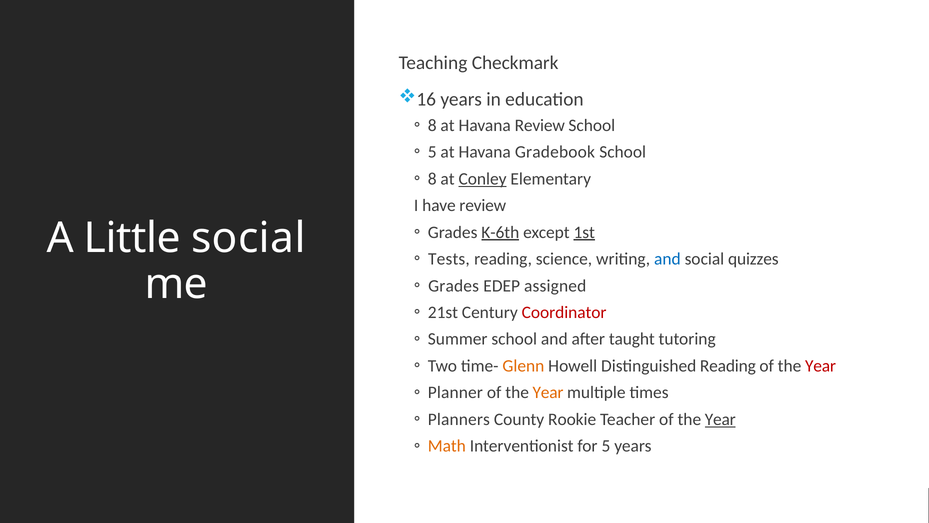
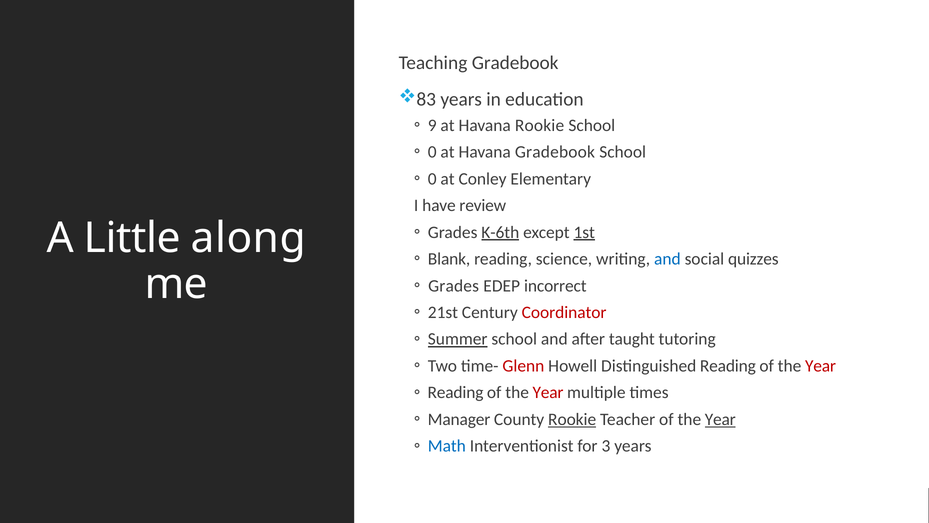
Teaching Checkmark: Checkmark -> Gradebook (515, 63)
16: 16 -> 83 (426, 99)
8: 8 -> 9 (432, 125)
Havana Review: Review -> Rookie (540, 125)
5: 5 -> 0 (432, 152)
8: 8 -> 0 (432, 179)
Conley underline: present -> none (483, 179)
Little social: social -> along (248, 238)
Tests: Tests -> Blank (449, 259)
assigned: assigned -> incorrect (555, 286)
Summer underline: none -> present (458, 339)
Glenn colour: orange -> red (523, 366)
Planner: Planner -> Reading (456, 392)
Year colour: orange -> red (548, 392)
Planners: Planners -> Manager (459, 419)
Rookie underline: none -> present (572, 419)
Math colour: orange -> blue (447, 446)
for 5: 5 -> 3 (606, 446)
